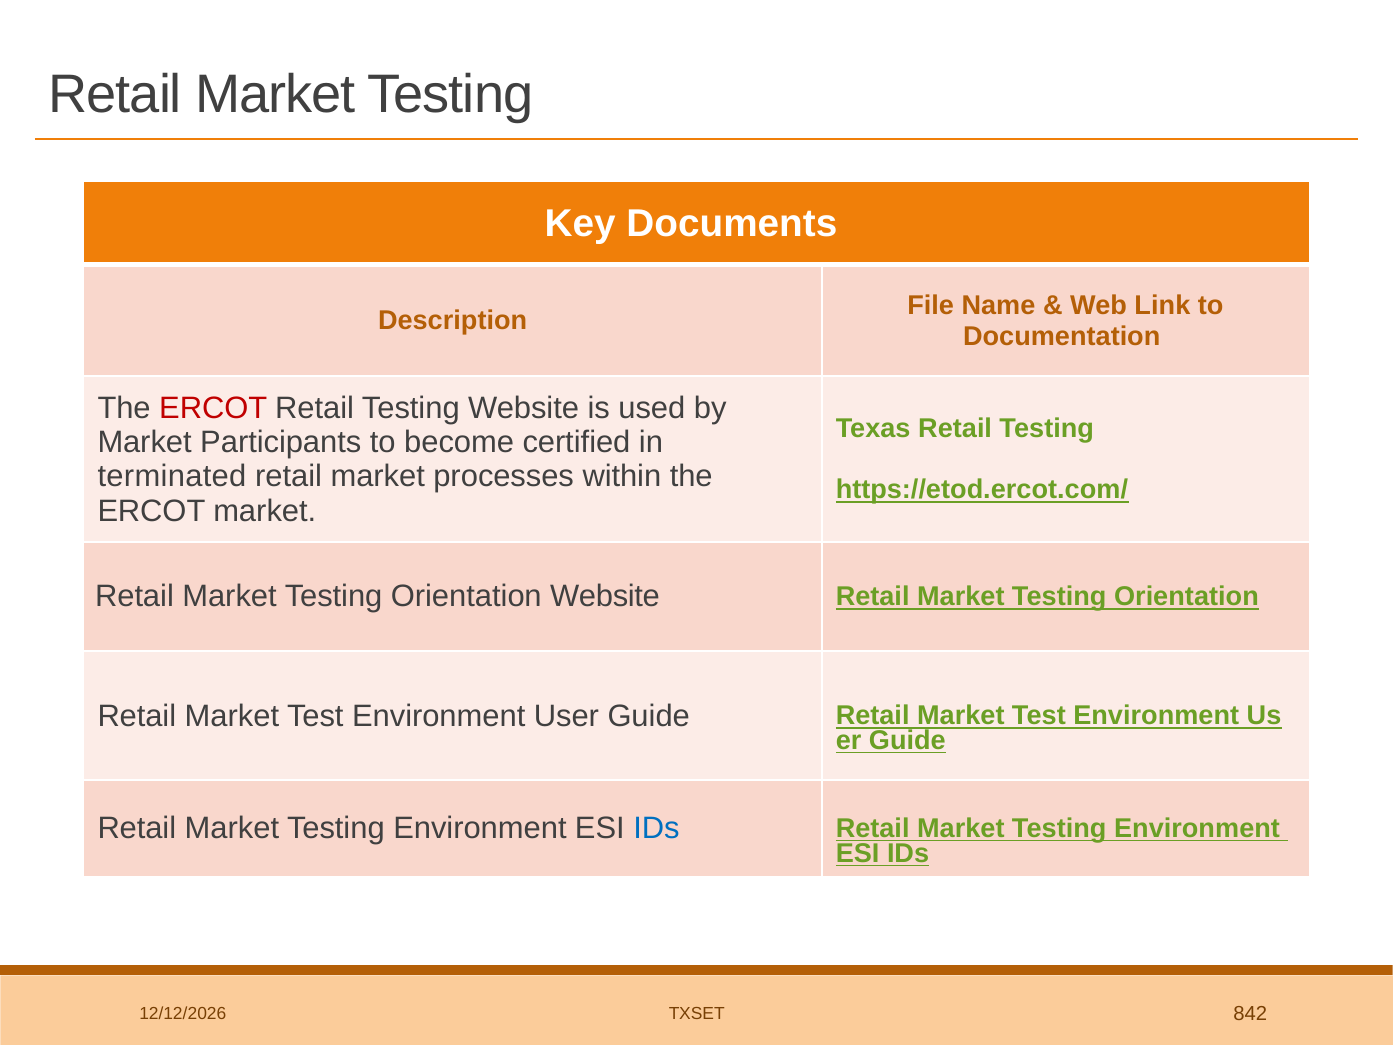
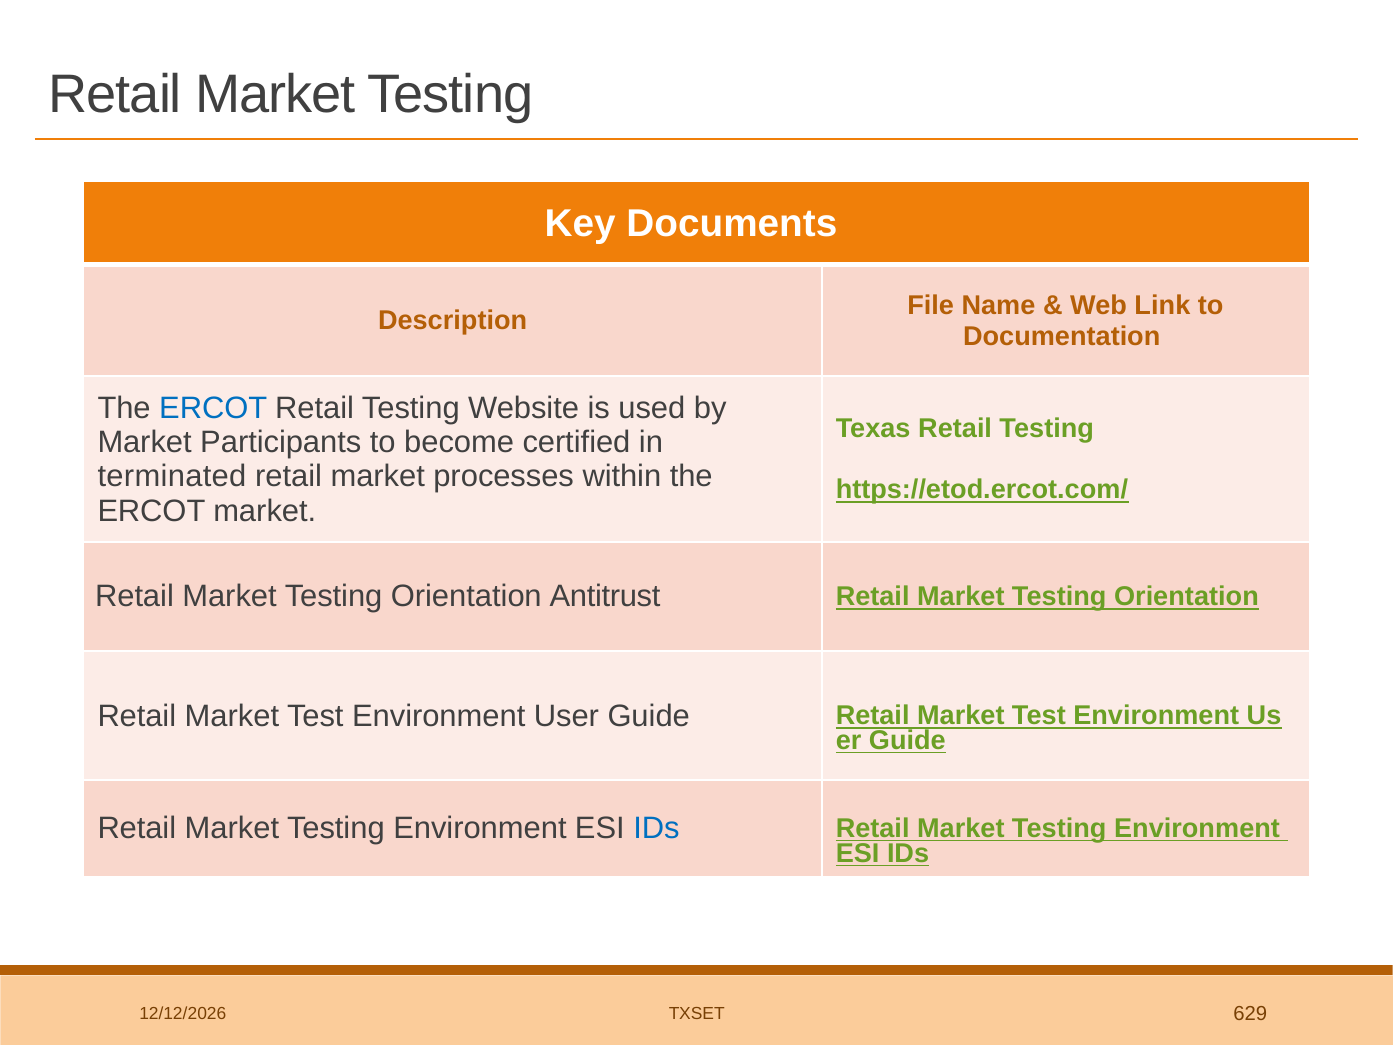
ERCOT colour: red -> blue (213, 408)
Orientation Website: Website -> Antitrust (605, 597)
842: 842 -> 629 (1250, 1013)
